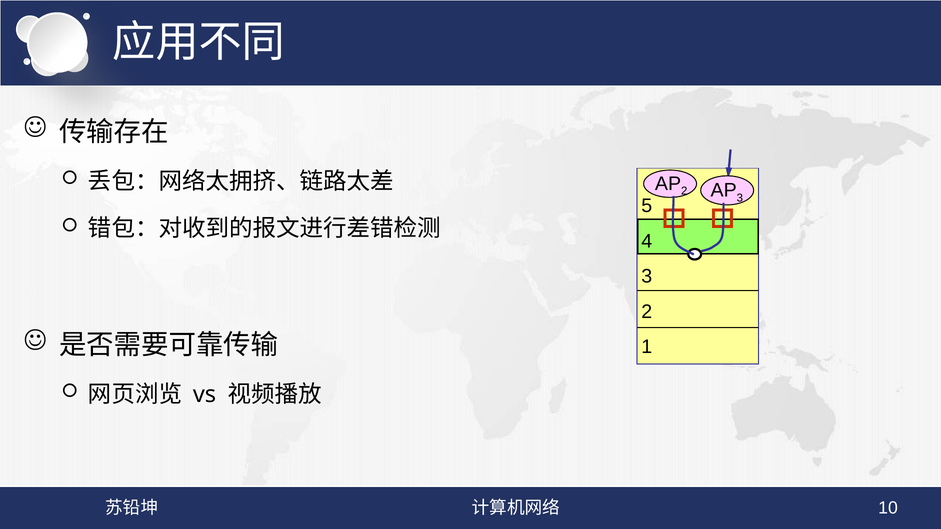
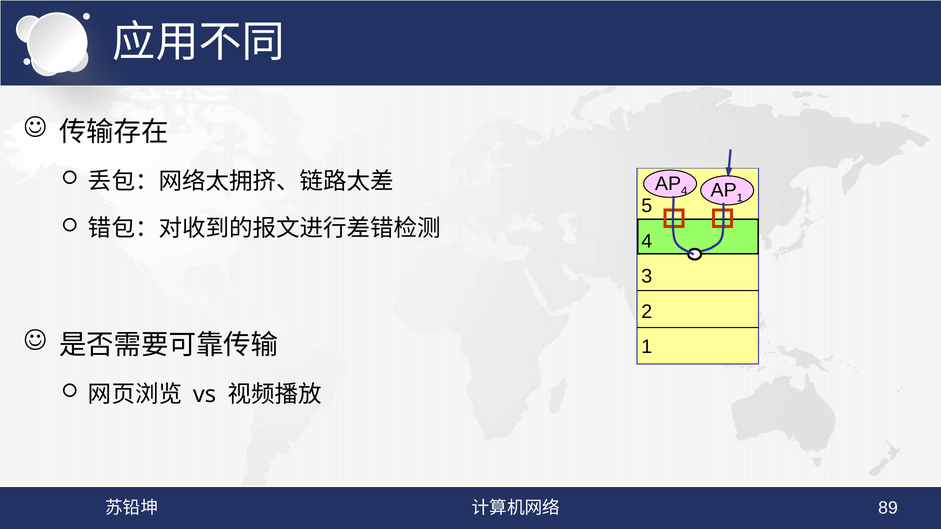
2: 2 -> 4 (684, 191)
3: 3 -> 1 (740, 198)
10: 10 -> 89 (888, 508)
